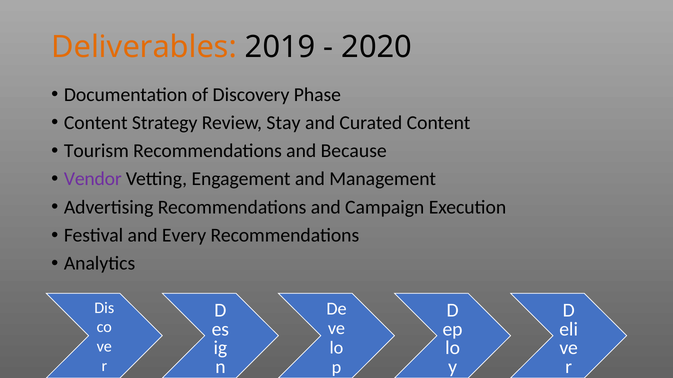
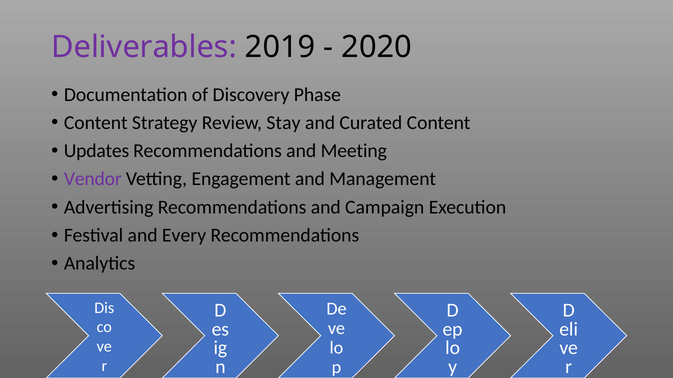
Deliverables colour: orange -> purple (144, 47)
Tourism: Tourism -> Updates (96, 151)
Because: Because -> Meeting (354, 151)
